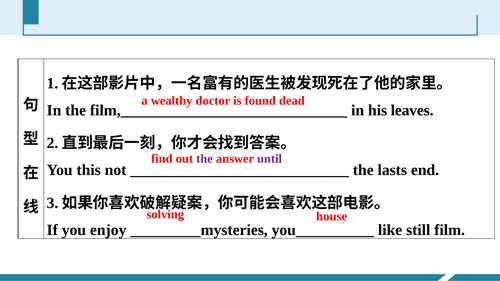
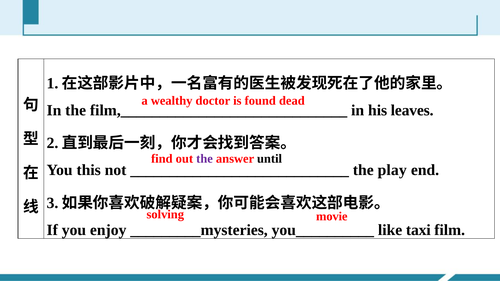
until colour: purple -> black (270, 159)
lasts: lasts -> play (392, 170)
house: house -> movie (332, 217)
still: still -> taxi (418, 230)
